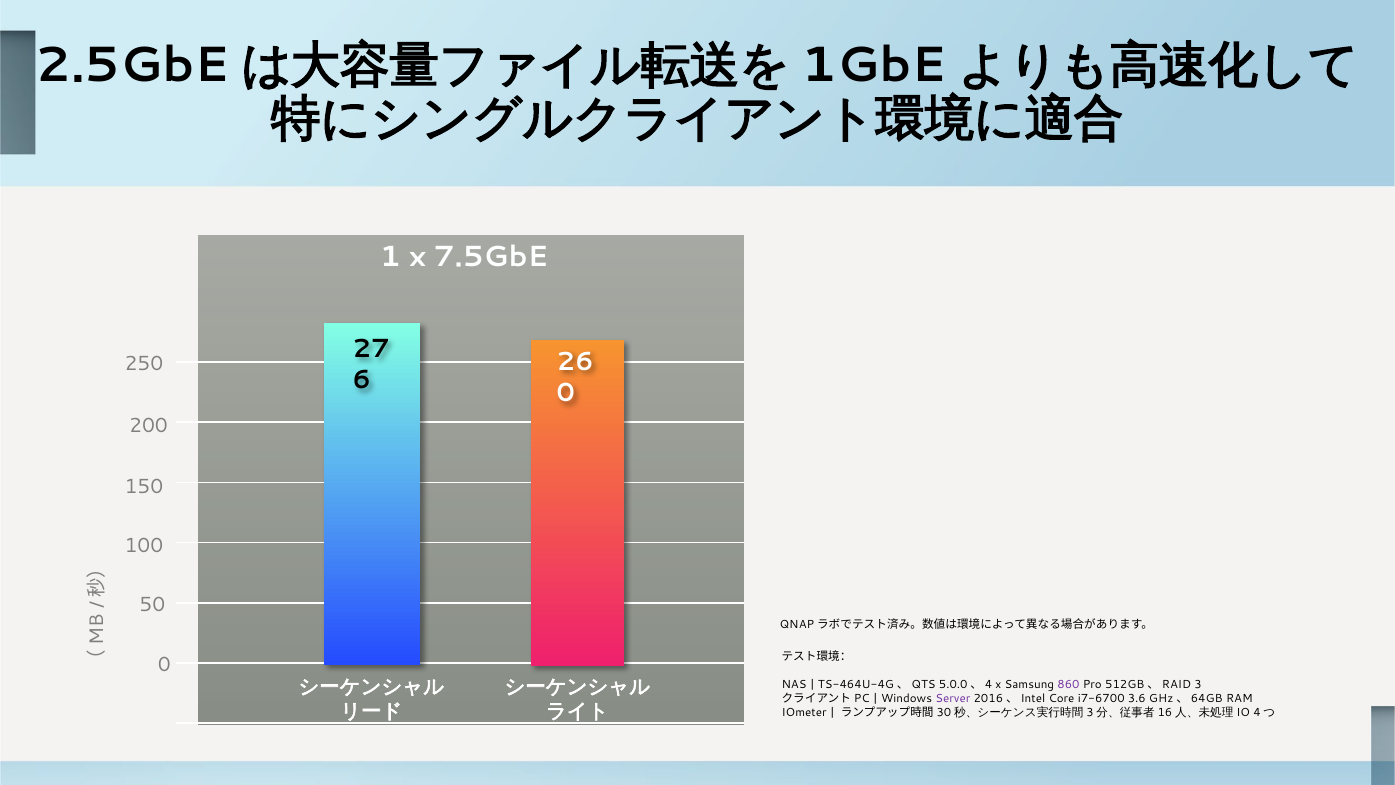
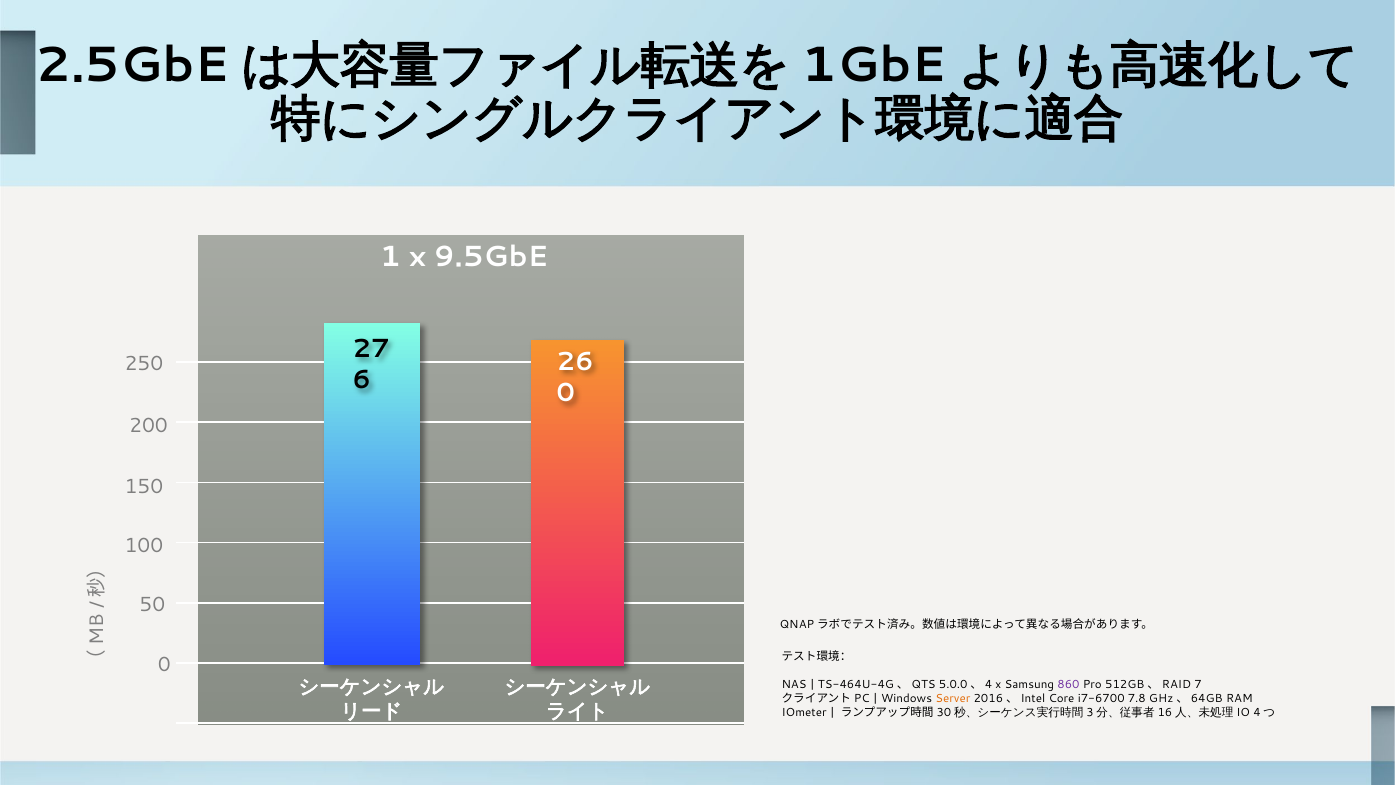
7.5GbE: 7.5GbE -> 9.5GbE (491, 257)
3: 3 -> 7 (1198, 685)
Server colour: purple -> orange (953, 699)
3.6: 3.6 -> 7.8 (1137, 699)
